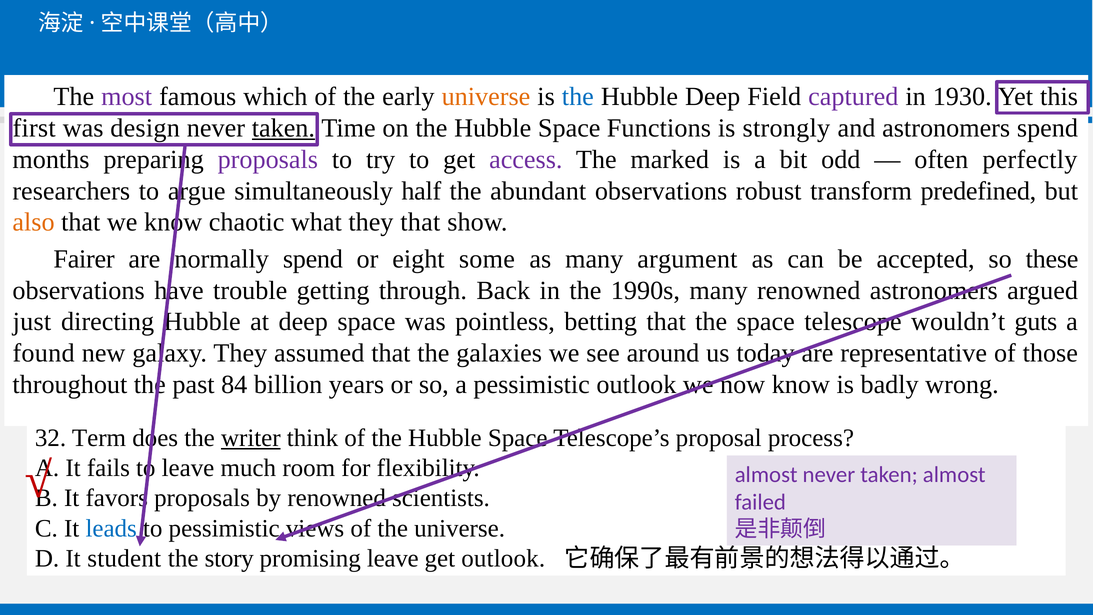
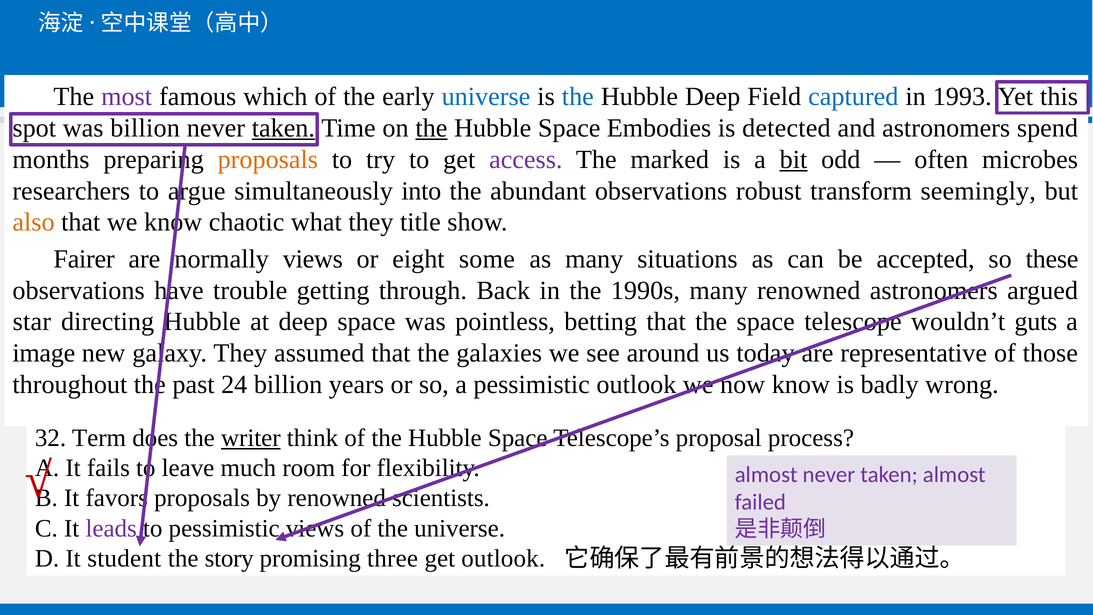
universe colour: orange -> blue (486, 97)
captured colour: purple -> blue (853, 97)
1930: 1930 -> 1993 (962, 97)
first: first -> spot (34, 128)
was design: design -> billion (145, 128)
the underline: none -> present (431, 128)
Functions: Functions -> Embodies (659, 128)
strongly: strongly -> detected (786, 128)
proposals colour: purple -> orange (268, 159)
bit underline: none -> present (793, 159)
perfectly: perfectly -> microbes (1030, 159)
half: half -> into (421, 191)
predefined: predefined -> seemingly (978, 191)
they that: that -> title (420, 222)
spend: spend -> views (313, 259)
argument: argument -> situations (687, 259)
just: just -> star (32, 322)
found: found -> image (44, 353)
84: 84 -> 24 (234, 385)
leads colour: blue -> purple (111, 528)
promising leave: leave -> three (393, 558)
